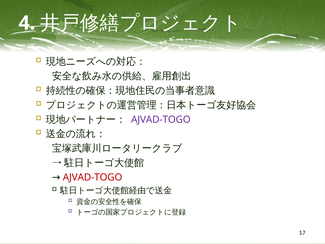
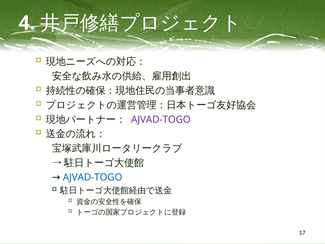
AJVAD-TOGO colour: red -> blue (93, 177)
